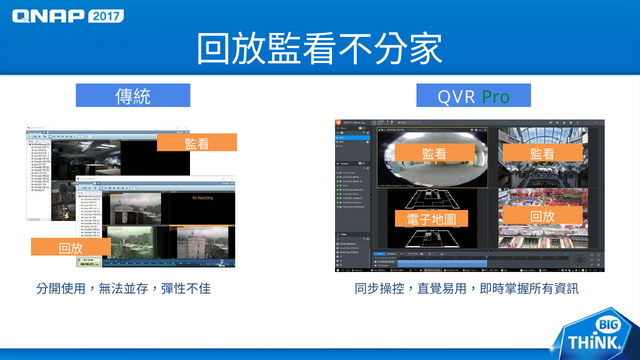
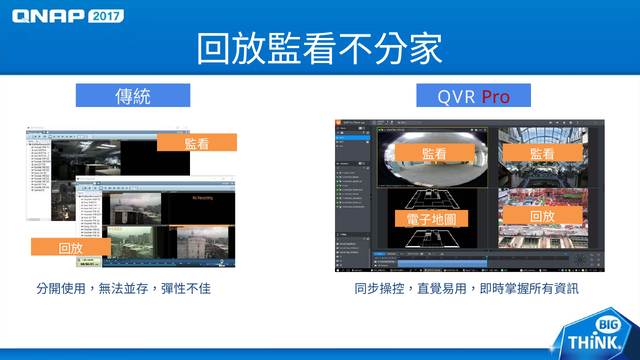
Pro colour: green -> red (496, 97)
